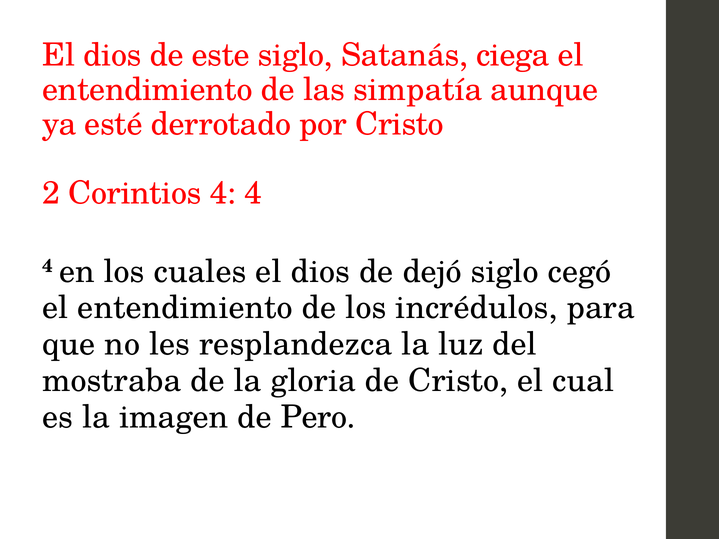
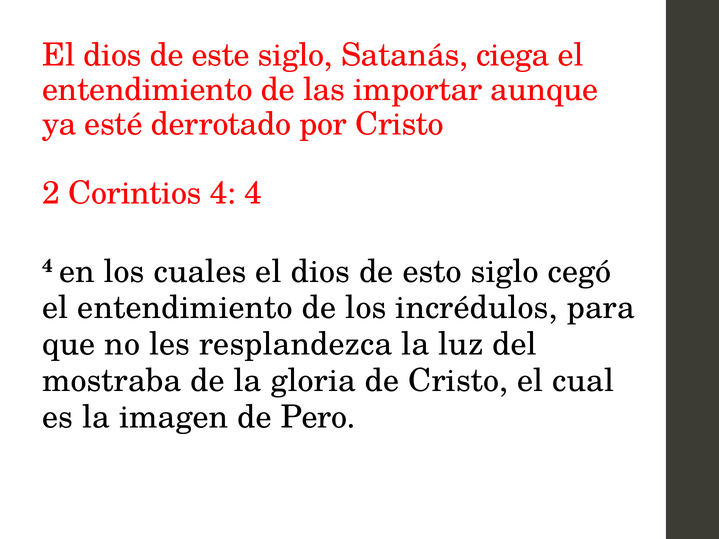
simpatía: simpatía -> importar (418, 90)
dejó: dejó -> esto (432, 272)
